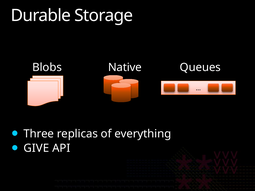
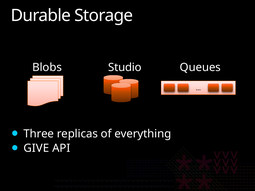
Native: Native -> Studio (125, 68)
